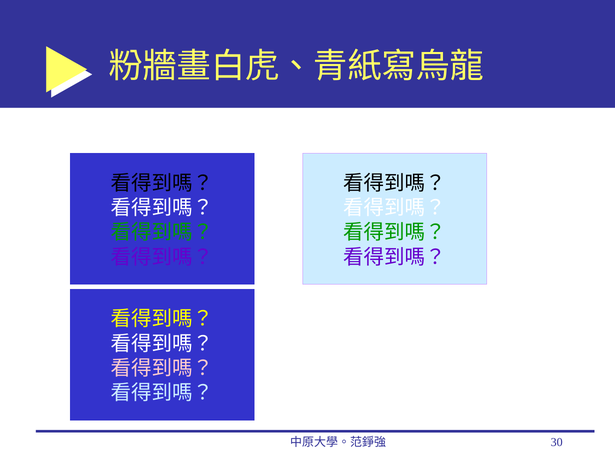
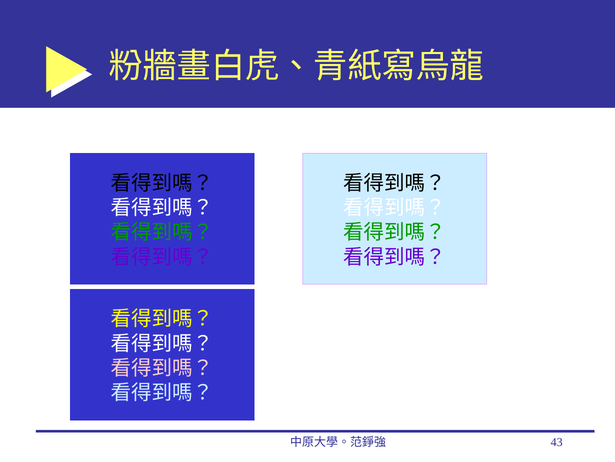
30: 30 -> 43 (557, 442)
